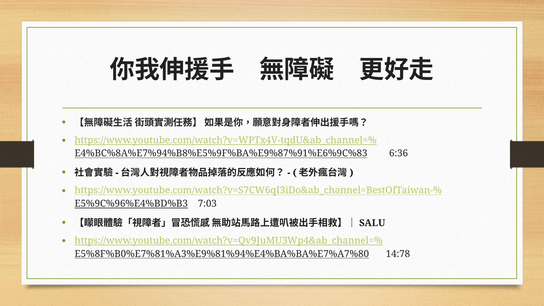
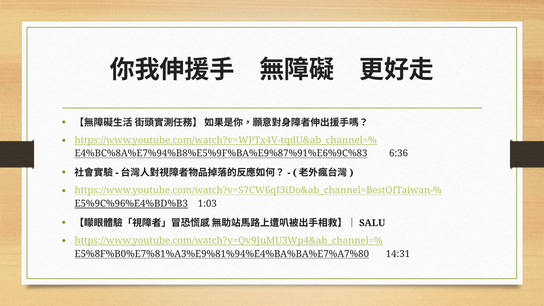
7:03: 7:03 -> 1:03 (207, 204)
14:78: 14:78 -> 14:31 (398, 254)
